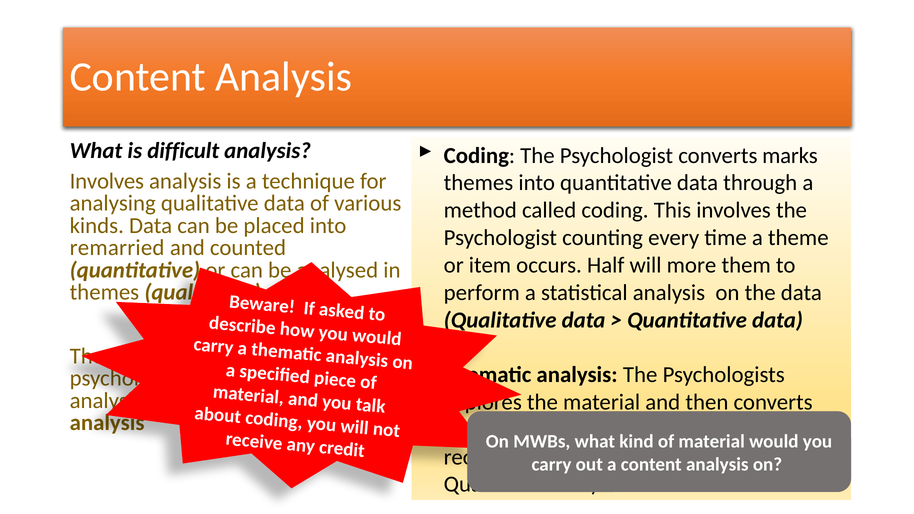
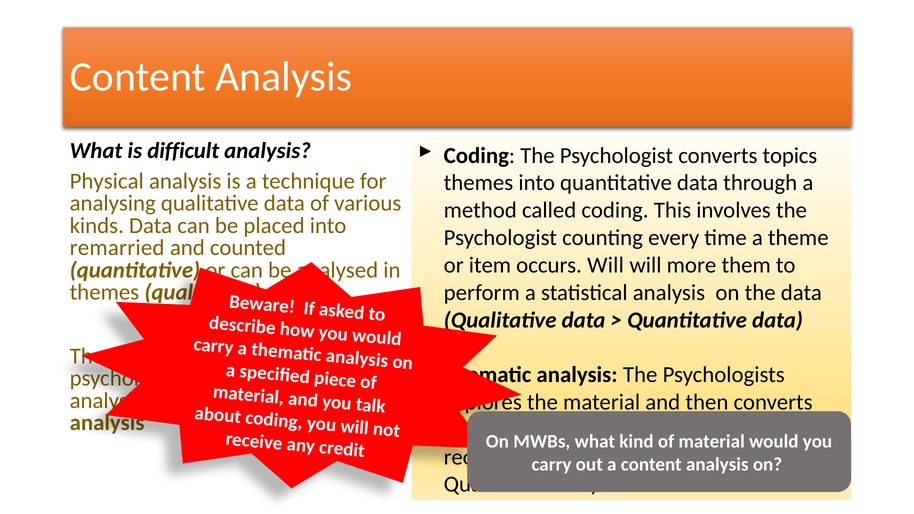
marks: marks -> topics (790, 156)
Involves: Involves -> Physical (107, 181)
occurs Half: Half -> Will (606, 265)
